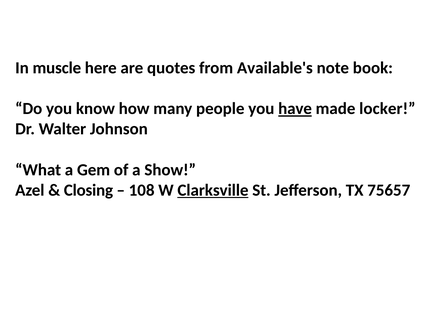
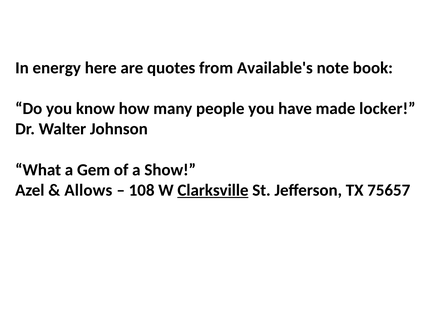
muscle: muscle -> energy (57, 68)
have underline: present -> none (295, 109)
Closing: Closing -> Allows (88, 190)
